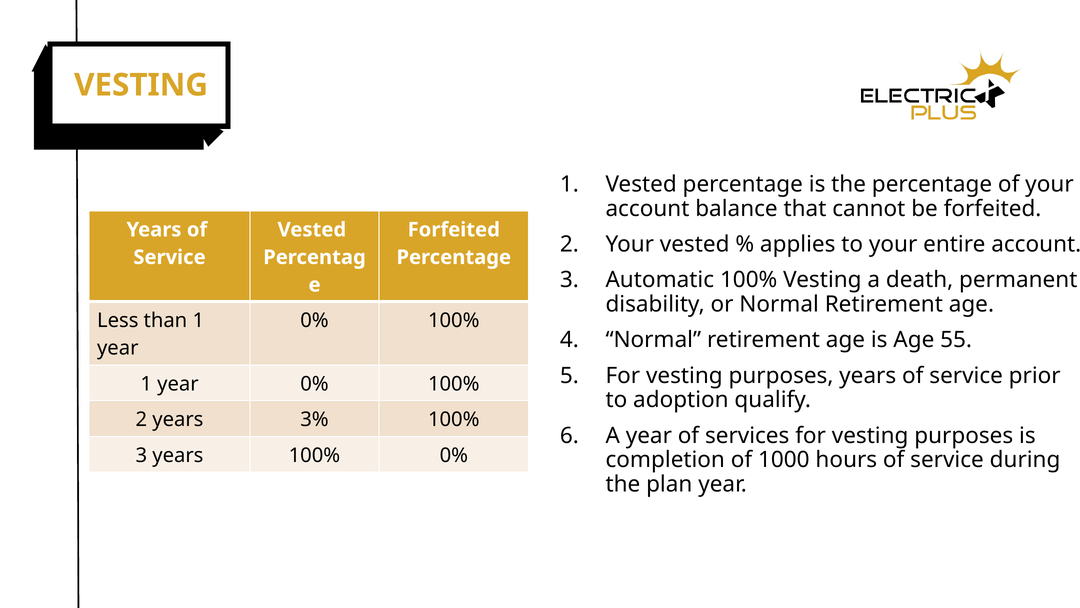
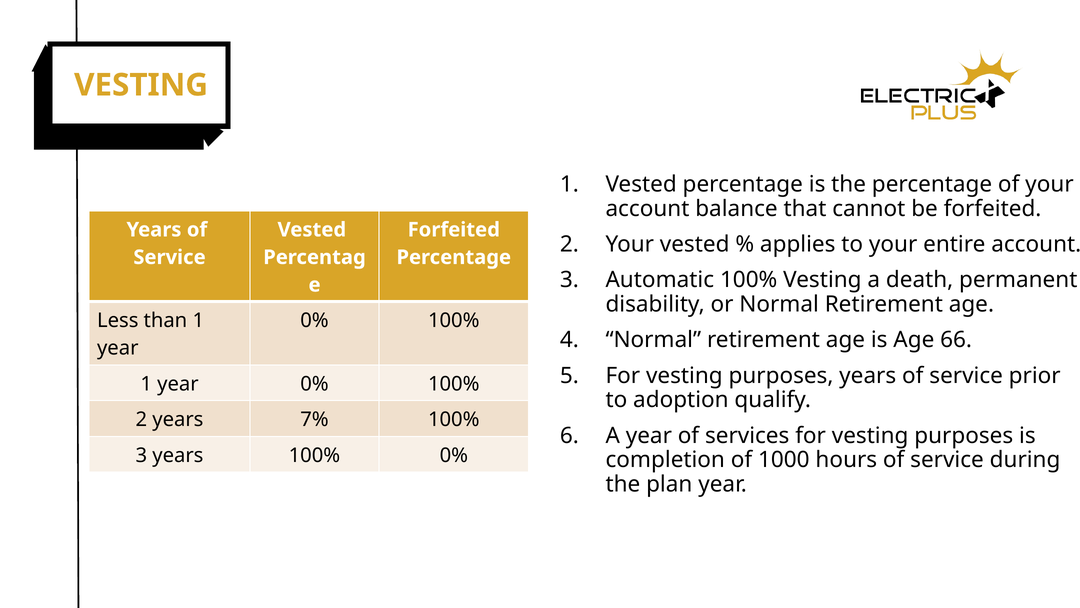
55: 55 -> 66 (956, 340)
3%: 3% -> 7% (315, 419)
